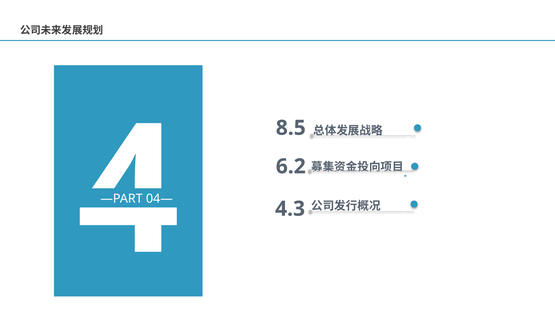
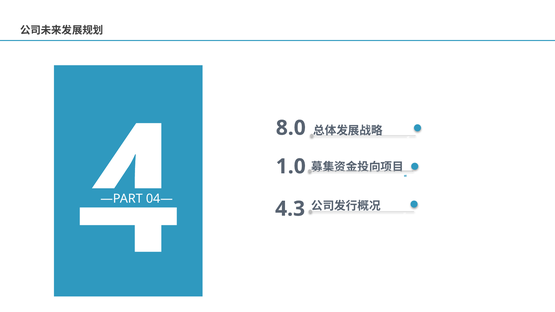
8.5: 8.5 -> 8.0 (291, 128)
6.2: 6.2 -> 1.0 (291, 167)
